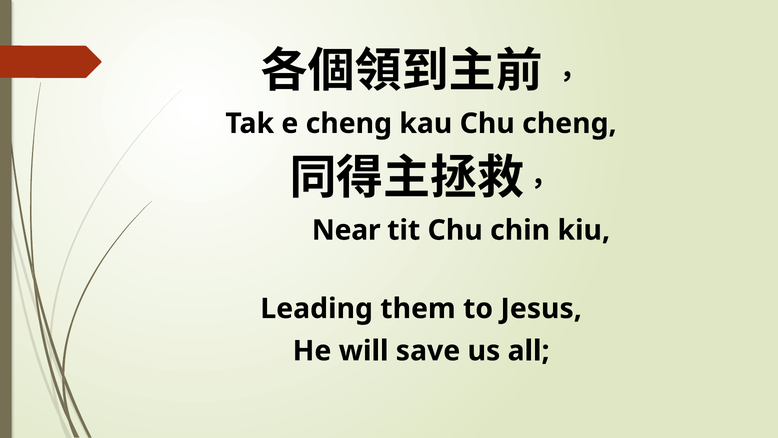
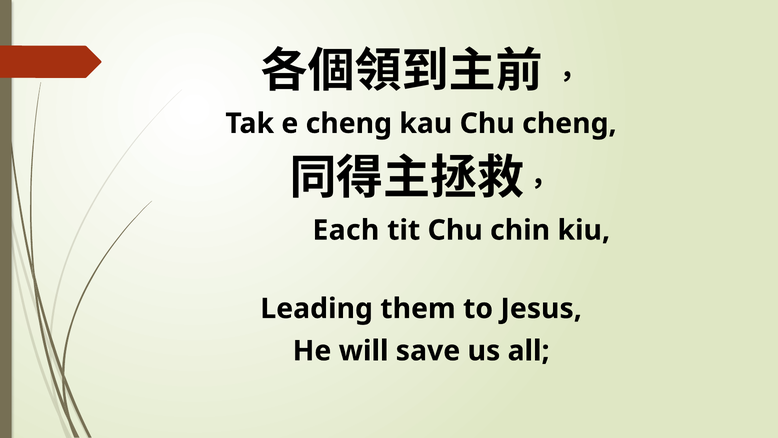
Near: Near -> Each (346, 230)
